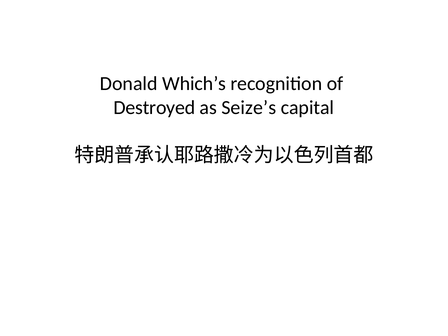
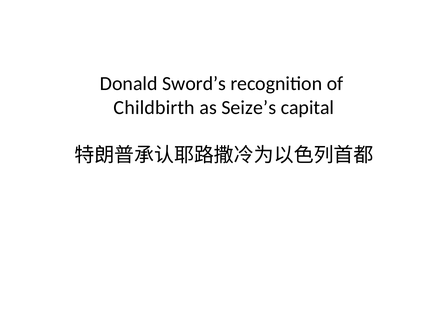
Which’s: Which’s -> Sword’s (194, 84)
Destroyed: Destroyed -> Childbirth (154, 108)
